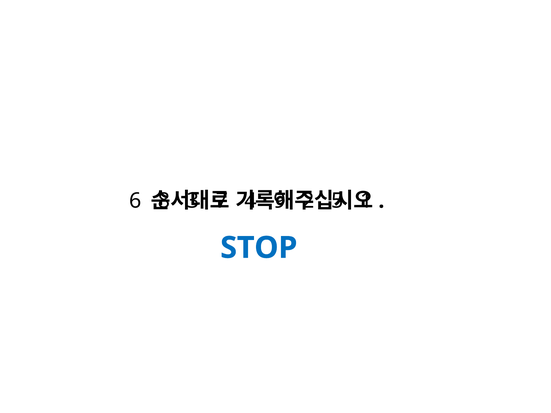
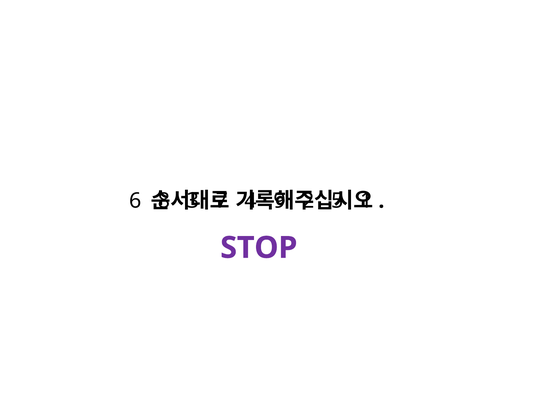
STOP colour: blue -> purple (259, 248)
